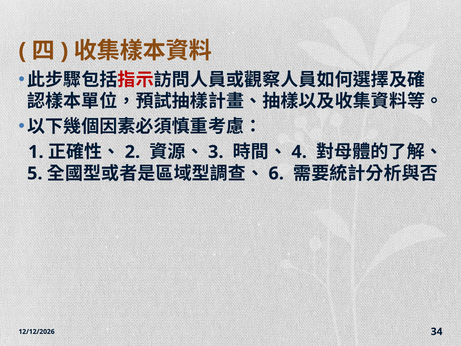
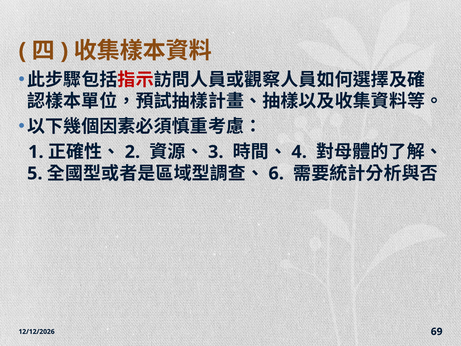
34: 34 -> 69 (437, 331)
